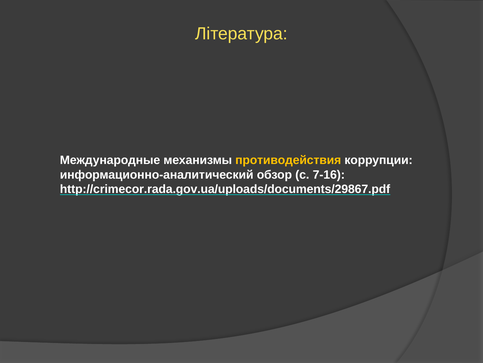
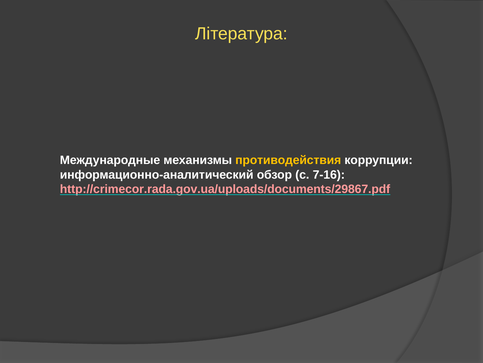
http://crimecor.rada.gov.ua/uploads/documents/29867.pdf colour: white -> pink (225, 189)
